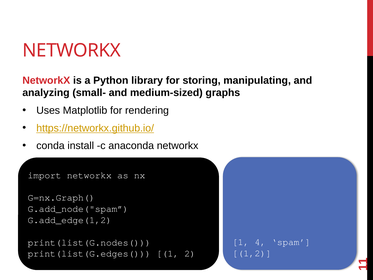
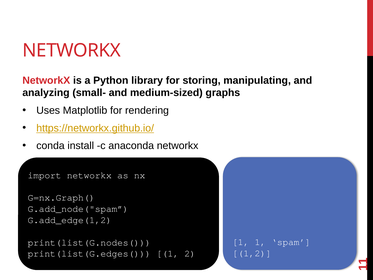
4: 4 -> 1 (260, 242)
